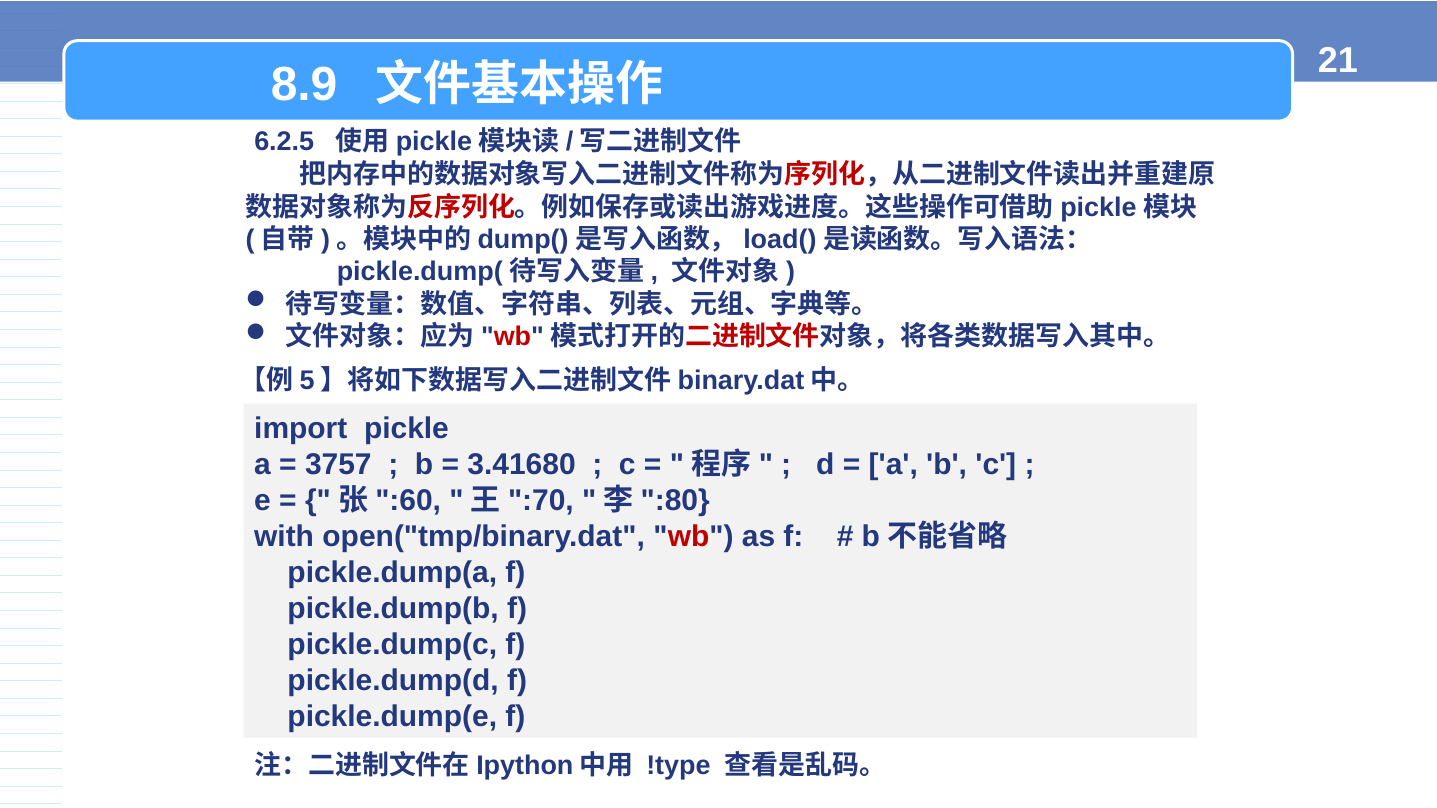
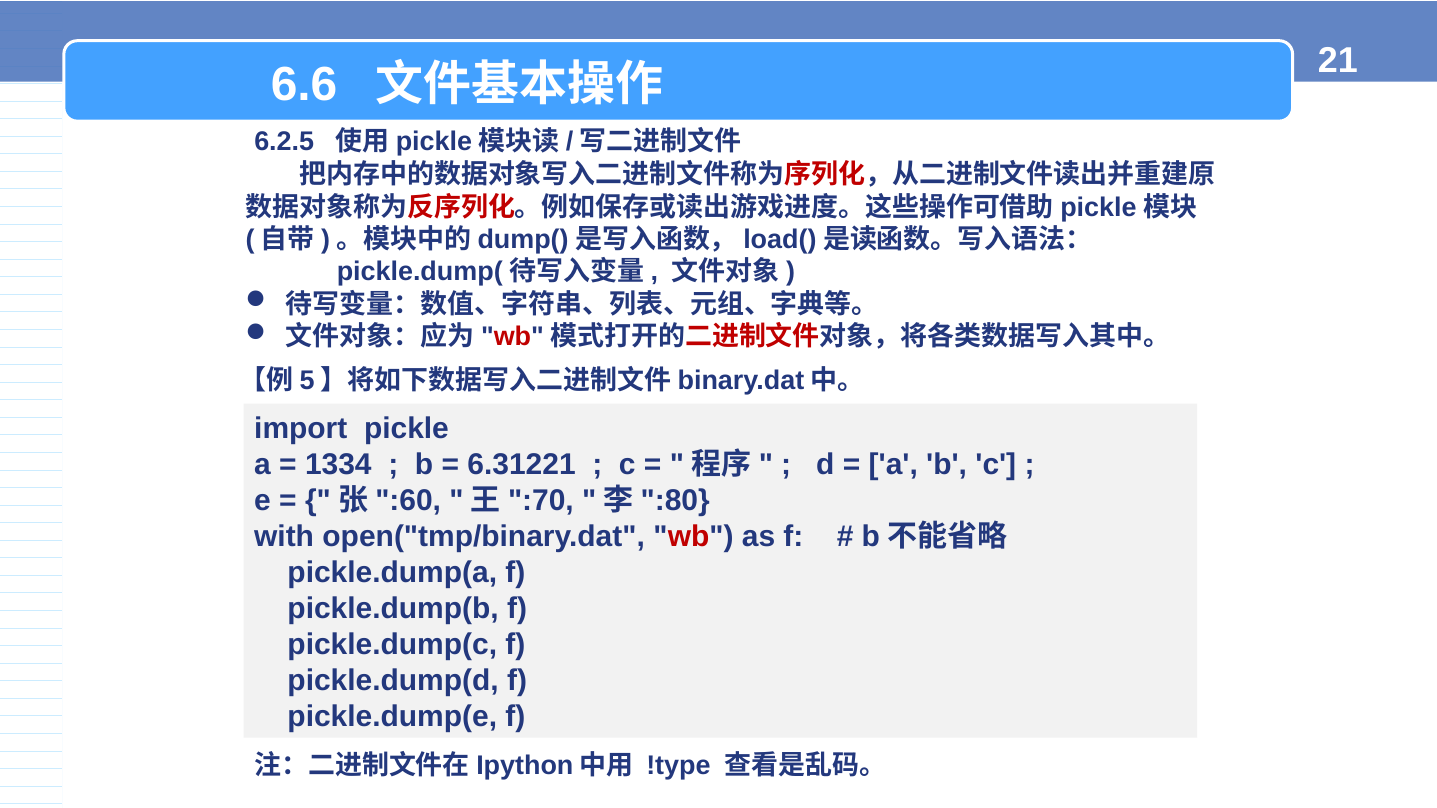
8.9: 8.9 -> 6.6 (304, 85)
3757: 3757 -> 1334 (338, 465)
3.41680: 3.41680 -> 6.31221 (522, 465)
